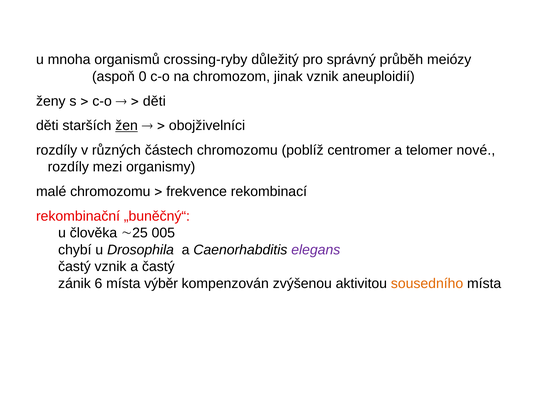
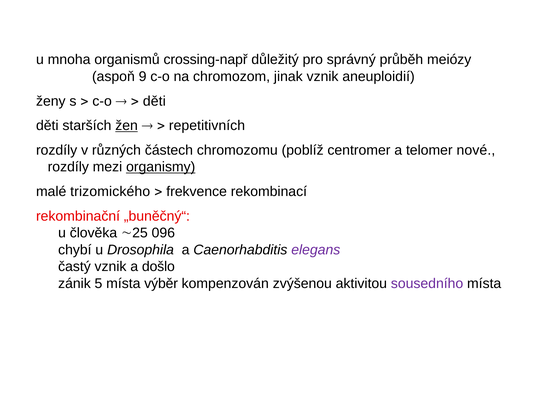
crossing-ryby: crossing-ryby -> crossing-např (206, 60)
0: 0 -> 9 (143, 76)
obojživelníci: obojživelníci -> repetitivních (207, 126)
organismy underline: none -> present (161, 167)
malé chromozomu: chromozomu -> trizomického (110, 192)
005: 005 -> 096 (163, 233)
a častý: častý -> došlo (158, 267)
6: 6 -> 5 (98, 283)
sousedního colour: orange -> purple (427, 283)
